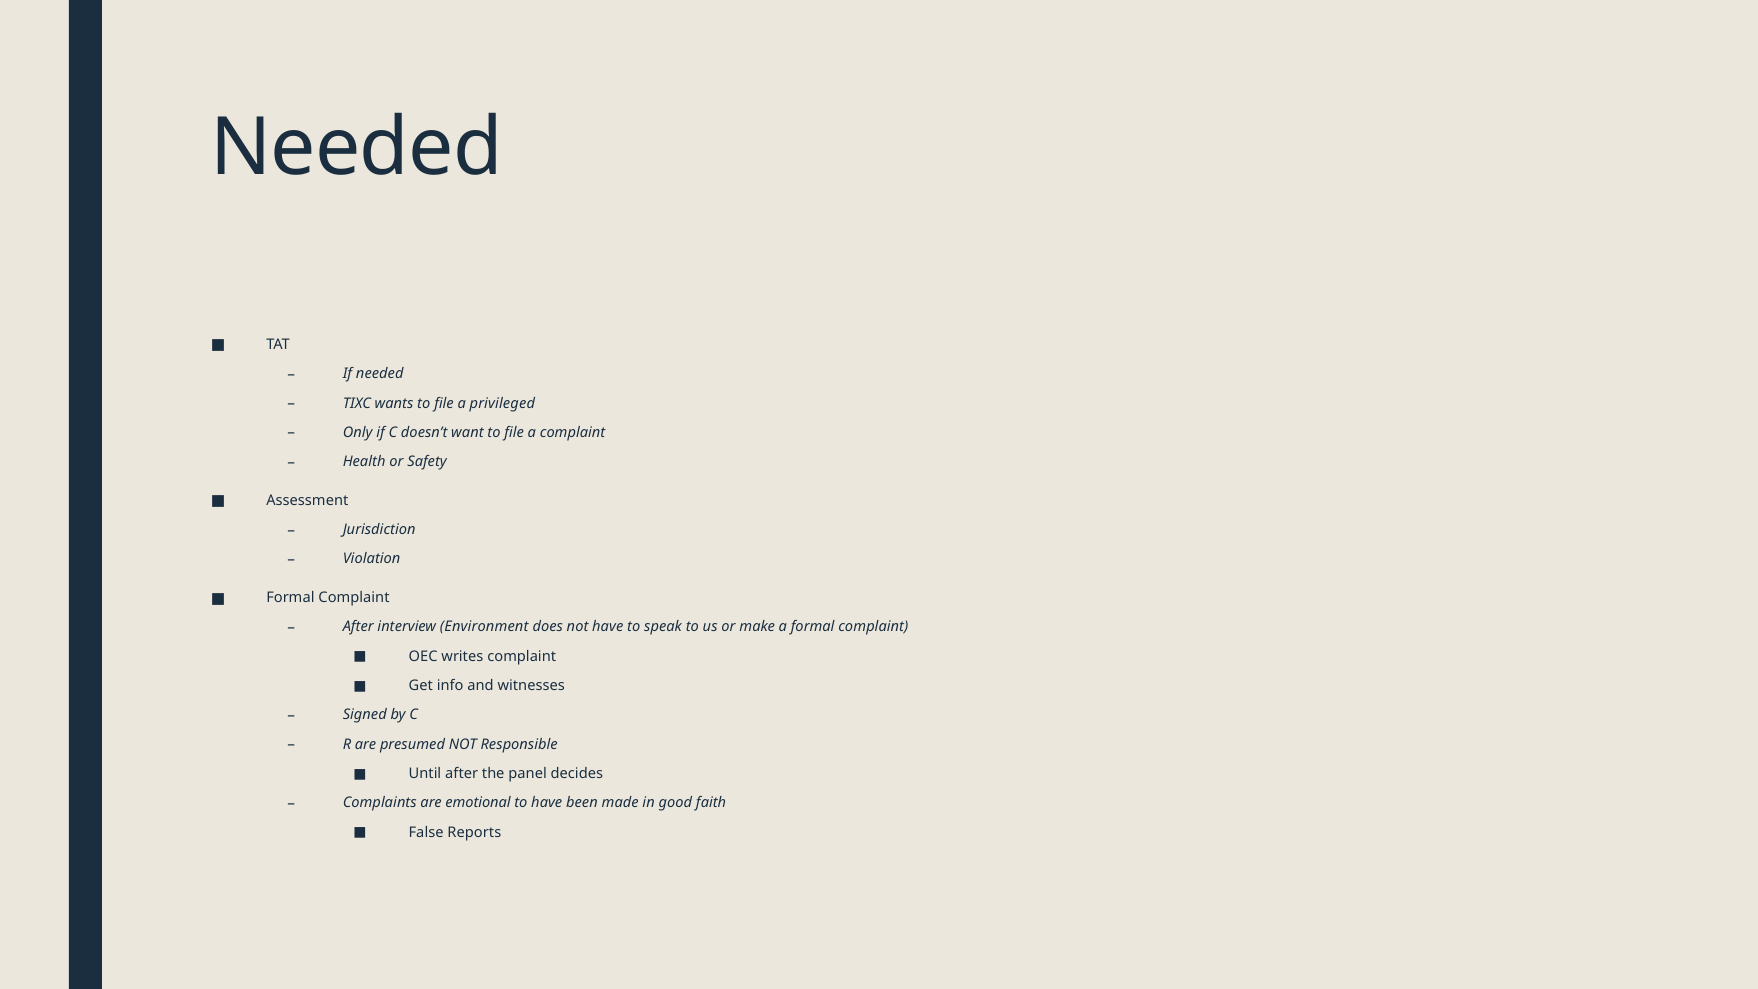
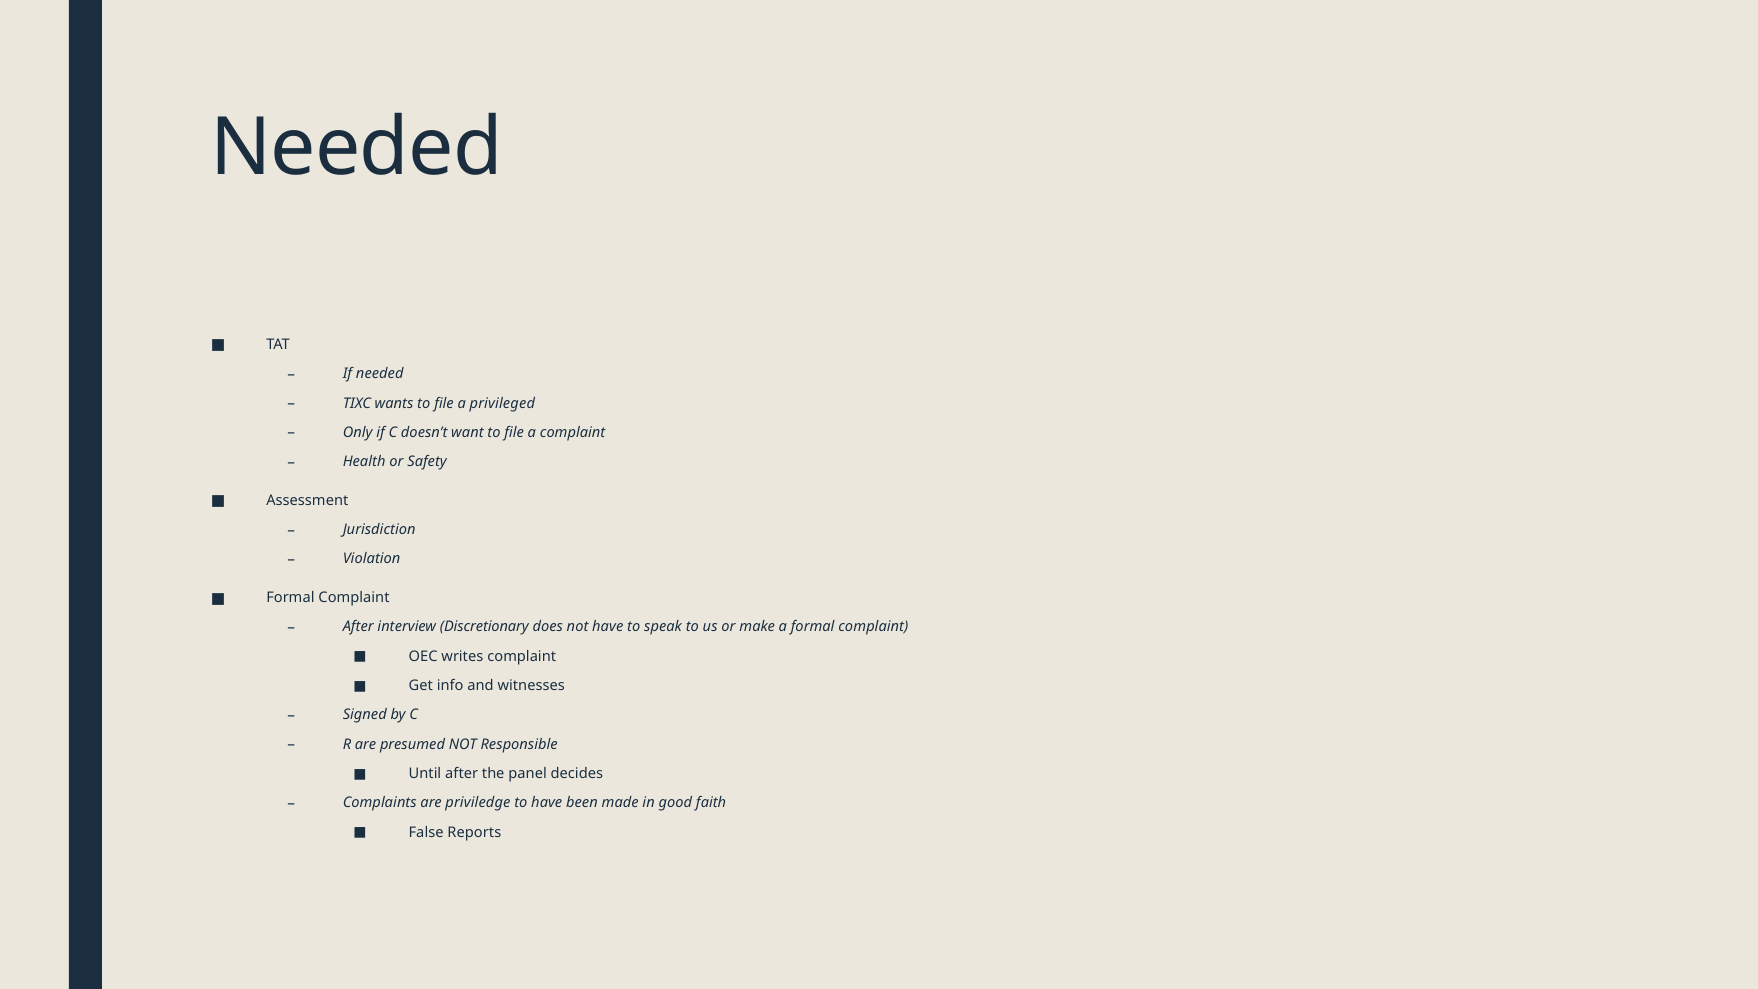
Environment: Environment -> Discretionary (484, 627)
emotional: emotional -> priviledge (478, 803)
